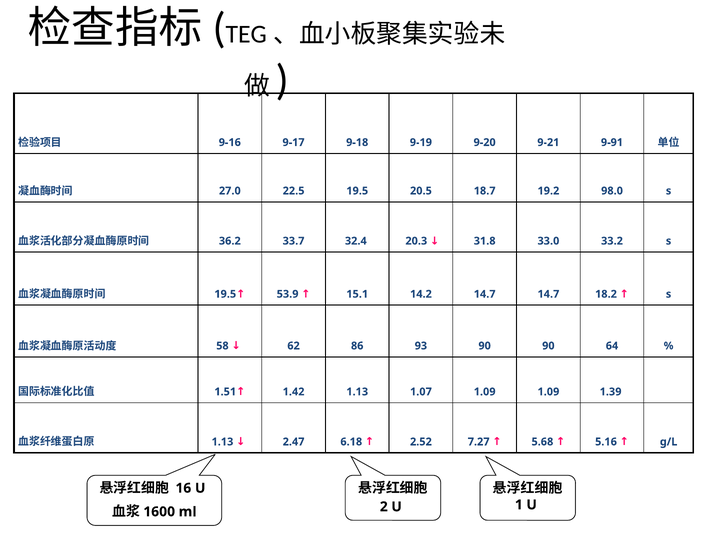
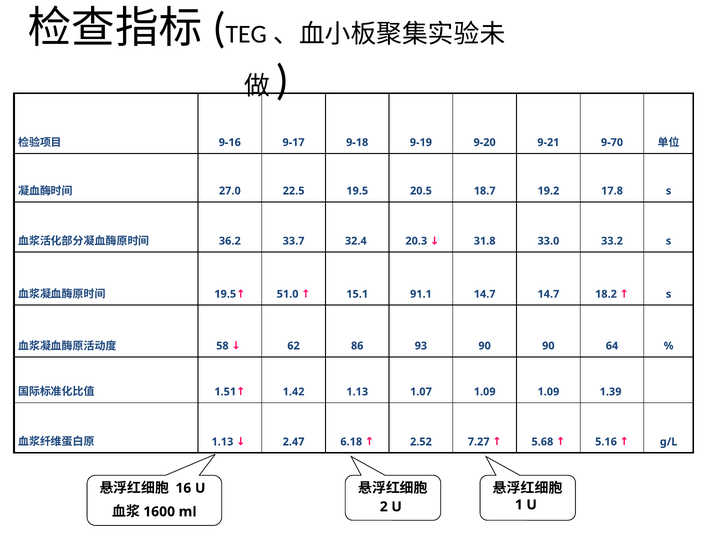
9-91: 9-91 -> 9-70 (612, 142)
98.0: 98.0 -> 17.8 (612, 191)
53.9: 53.9 -> 51.0 (288, 294)
14.2: 14.2 -> 91.1 (421, 294)
